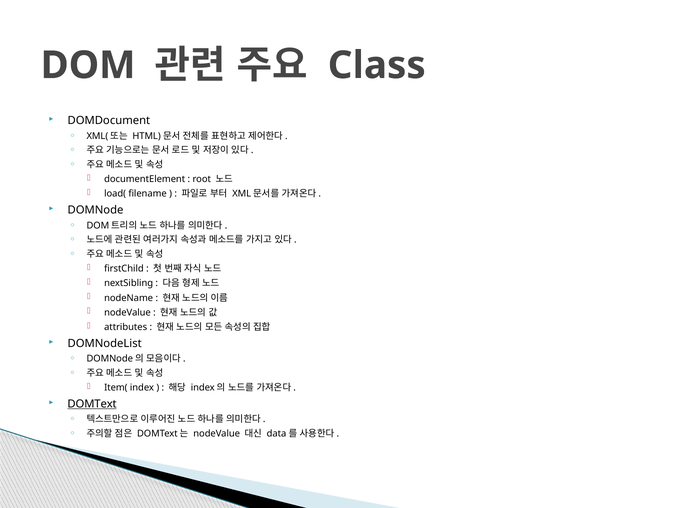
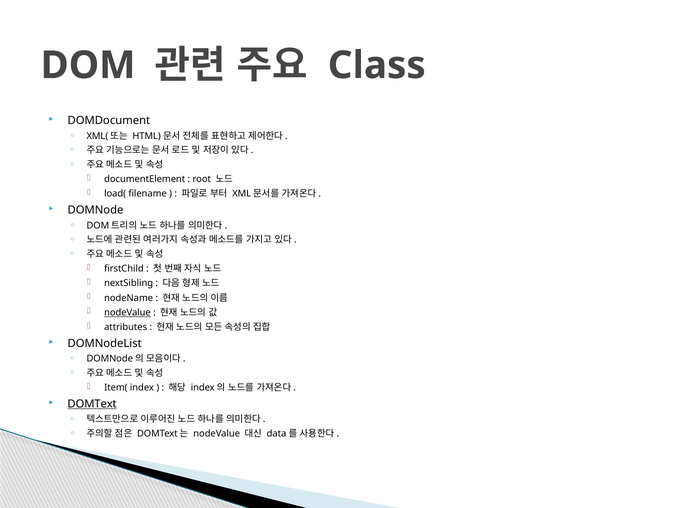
nodeValue underline: none -> present (127, 312)
